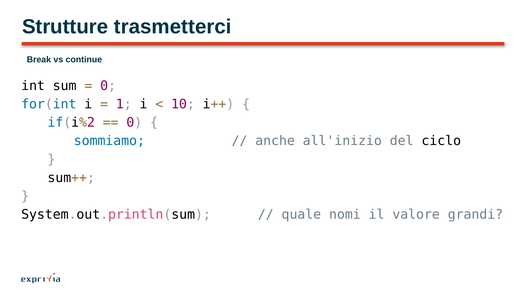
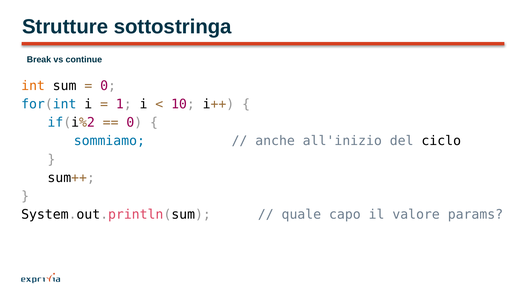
trasmetterci: trasmetterci -> sottostringa (173, 27)
int colour: black -> orange (33, 86)
nomi: nomi -> capo (345, 215)
grandi: grandi -> params (475, 215)
